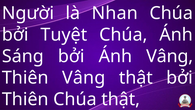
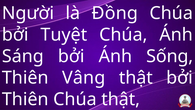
Nhan: Nhan -> Đồng (115, 13)
Ánh Vâng: Vâng -> Sống (170, 56)
